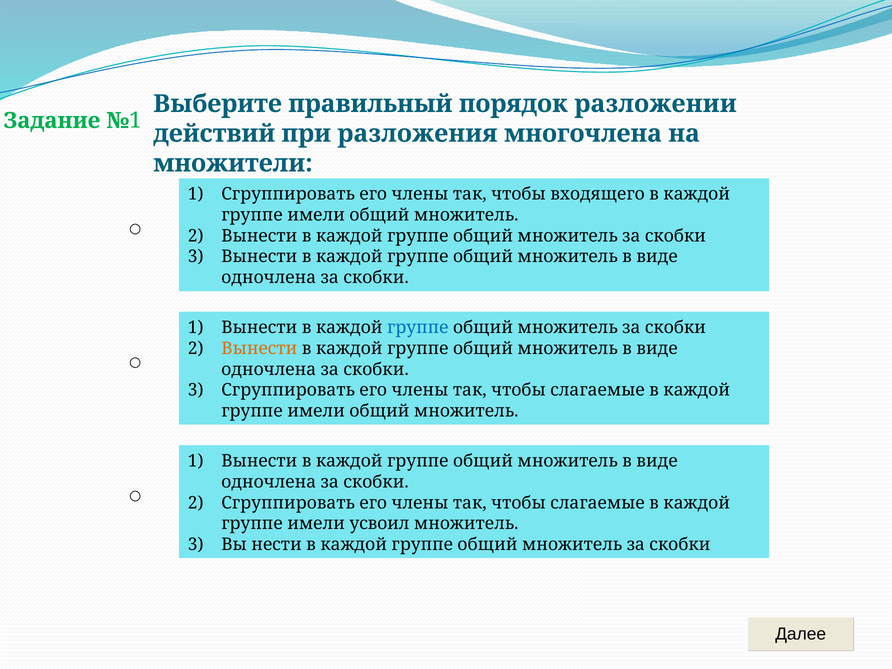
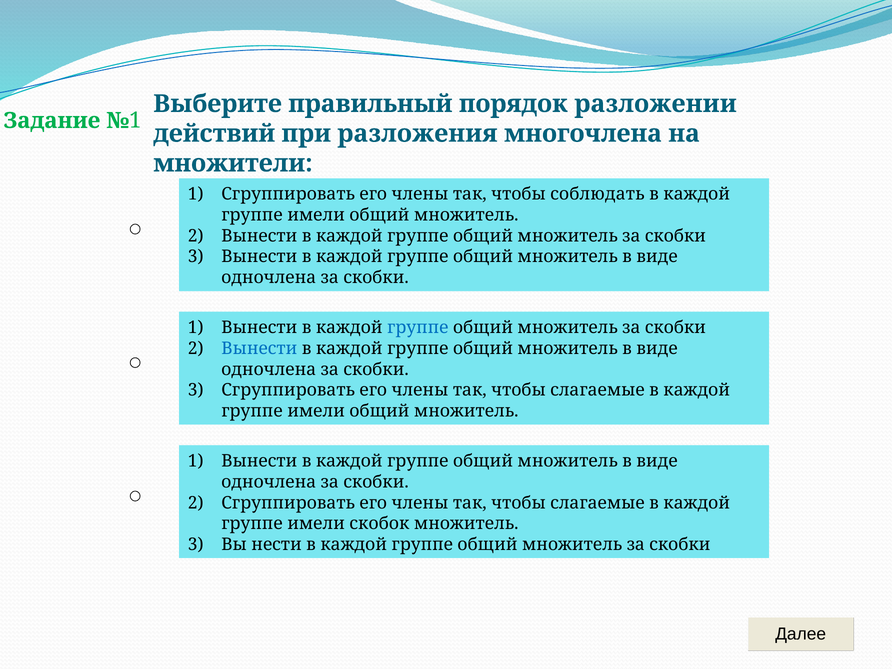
входящего: входящего -> соблюдать (597, 194)
Вынести colour: orange -> blue (259, 349)
усвоил: усвоил -> скобок (379, 524)
